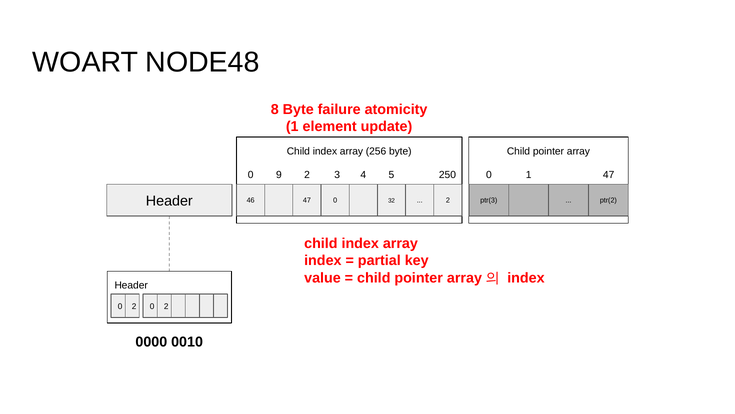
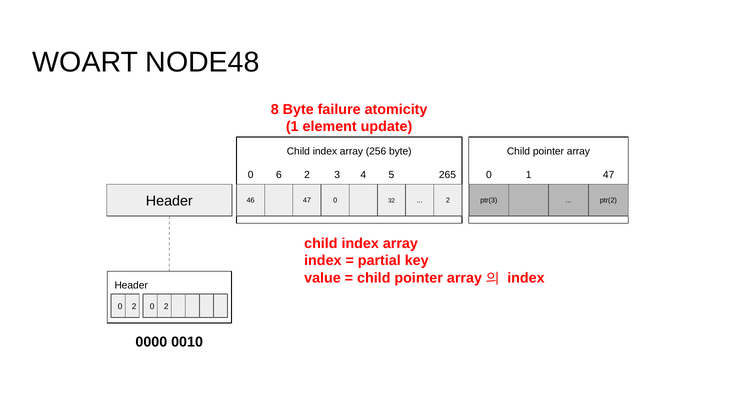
9: 9 -> 6 (279, 175)
250: 250 -> 265 (447, 175)
